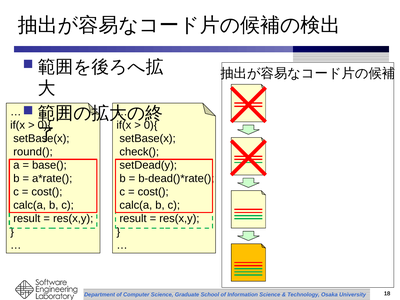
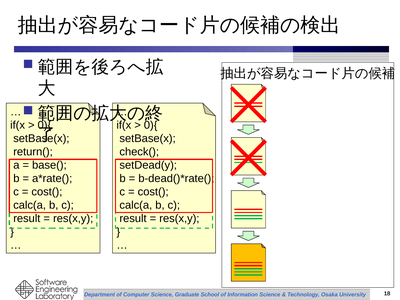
round(: round( -> return( (33, 152)
